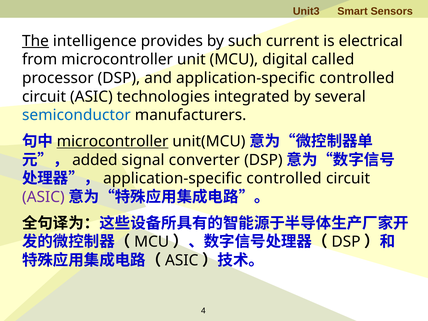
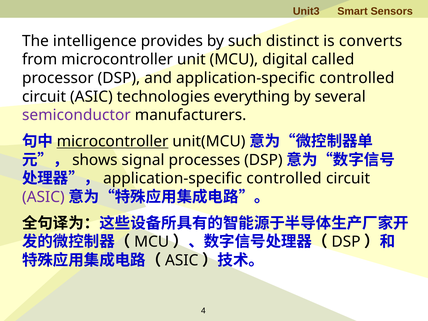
The underline: present -> none (35, 41)
current: current -> distinct (293, 41)
electrical: electrical -> converts (371, 41)
integrated: integrated -> everything (252, 97)
semiconductor colour: blue -> purple (76, 115)
added: added -> shows (95, 160)
converter: converter -> processes (204, 160)
